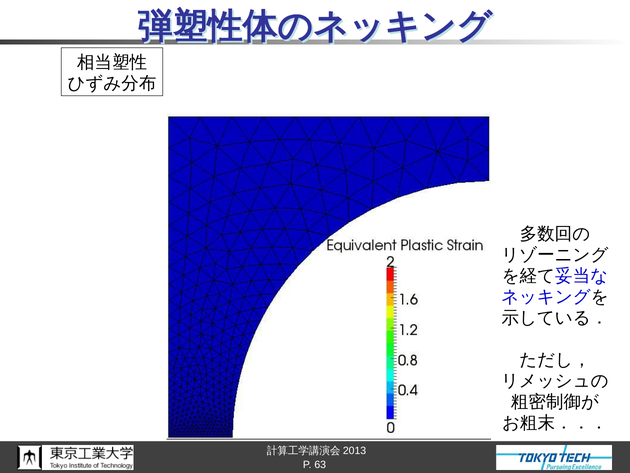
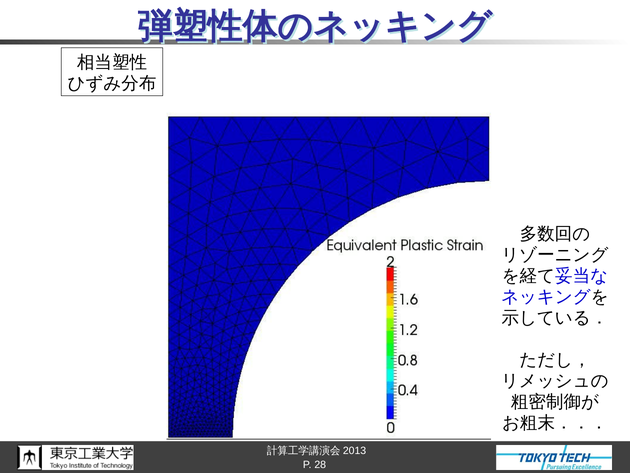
63: 63 -> 28 (320, 464)
